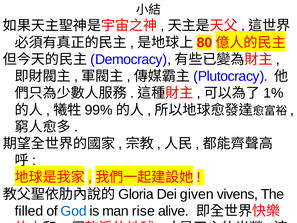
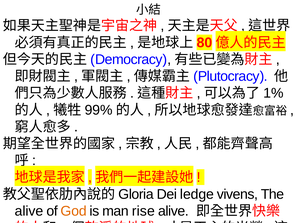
given: given -> ledge (197, 194)
filled: filled -> alive (29, 211)
God colour: blue -> orange (74, 211)
